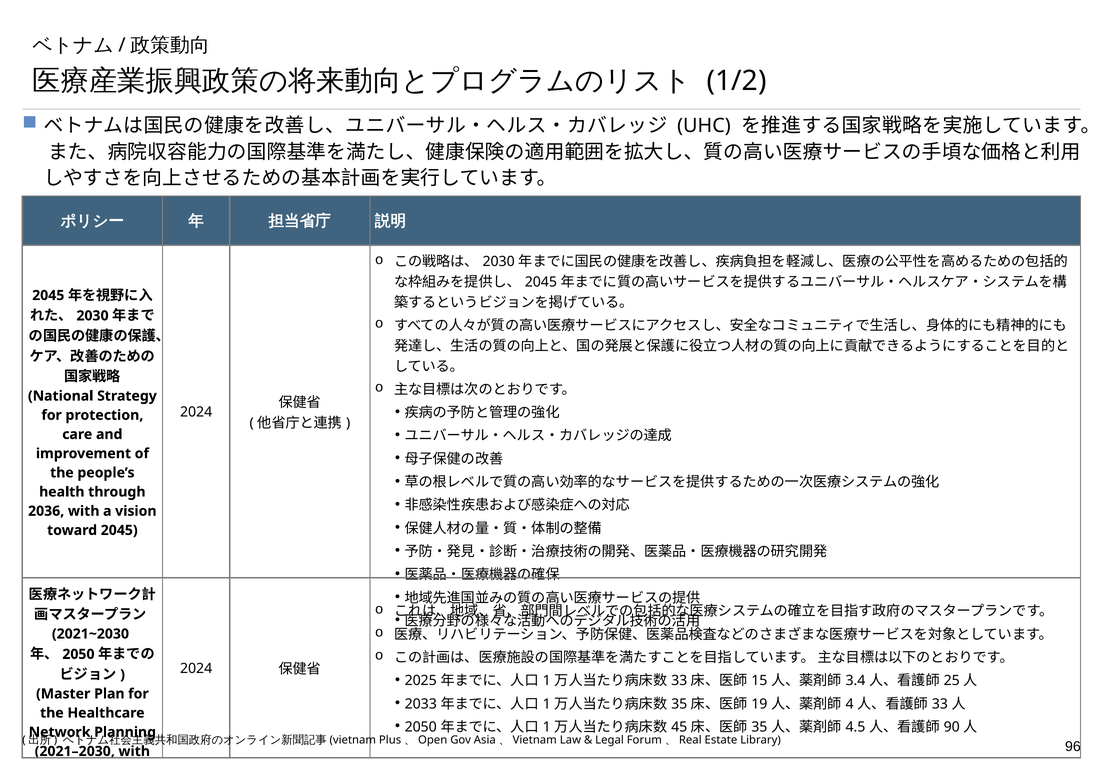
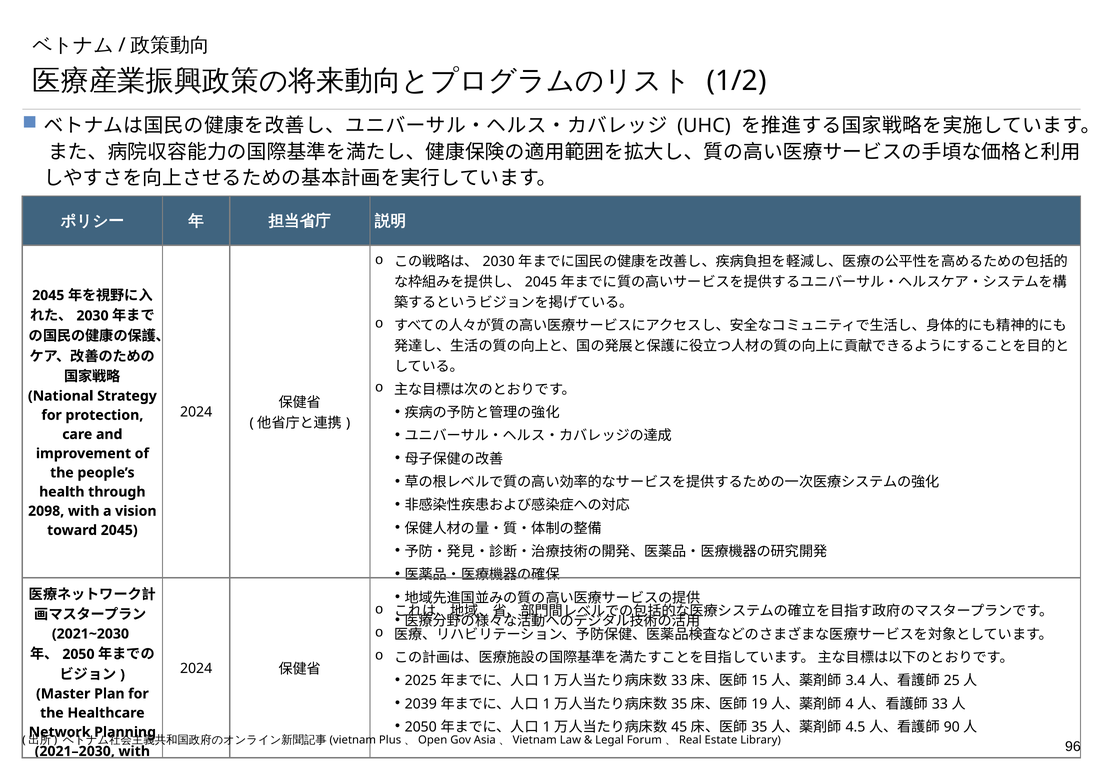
2036: 2036 -> 2098 (46, 511)
2033: 2033 -> 2039 (421, 704)
